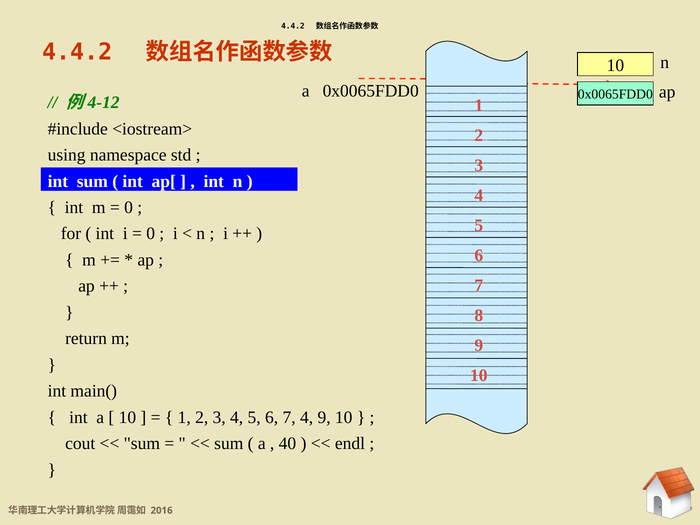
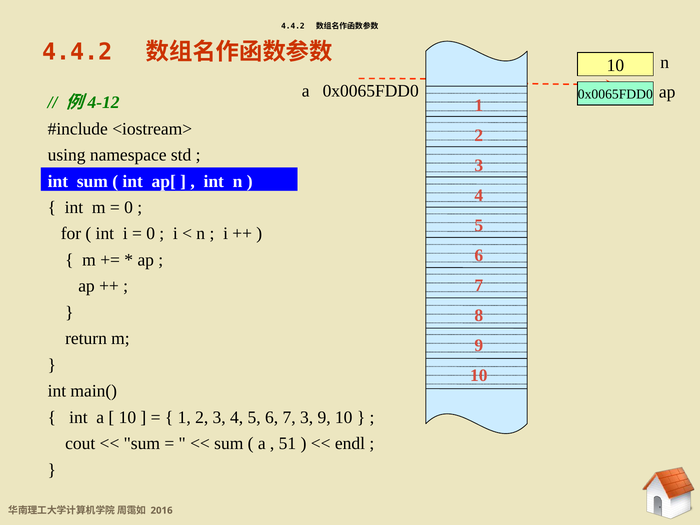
7 4: 4 -> 3 (307, 417)
40: 40 -> 51 (287, 444)
